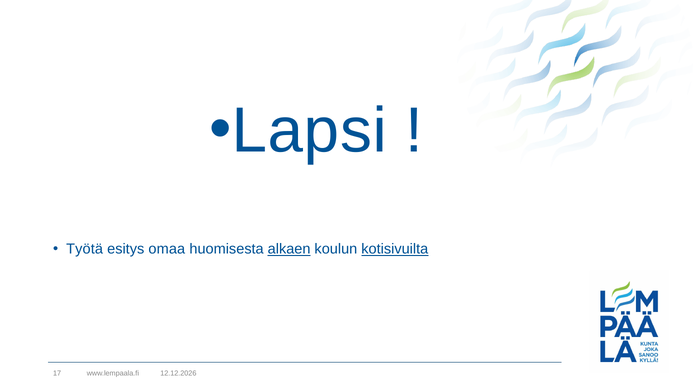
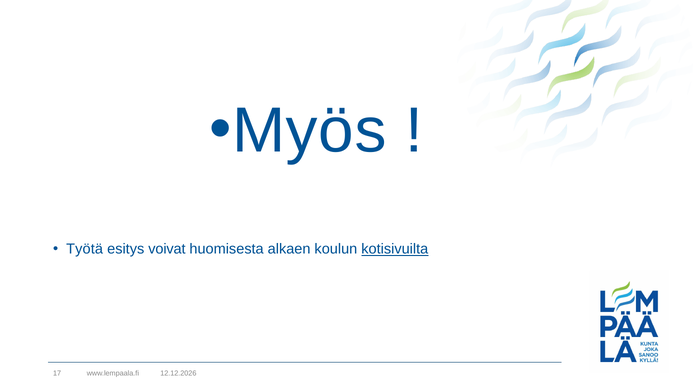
Lapsi: Lapsi -> Myös (309, 131)
omaa: omaa -> voivat (167, 249)
alkaen underline: present -> none (289, 249)
